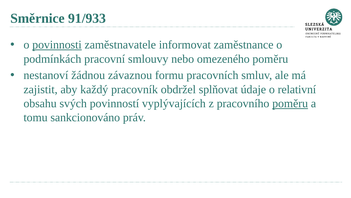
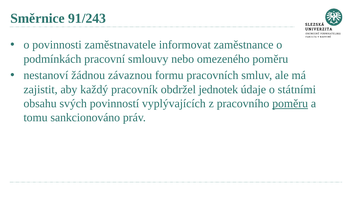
91/933: 91/933 -> 91/243 (87, 18)
povinnosti underline: present -> none (57, 45)
splňovat: splňovat -> jednotek (218, 89)
relativní: relativní -> státními (297, 89)
